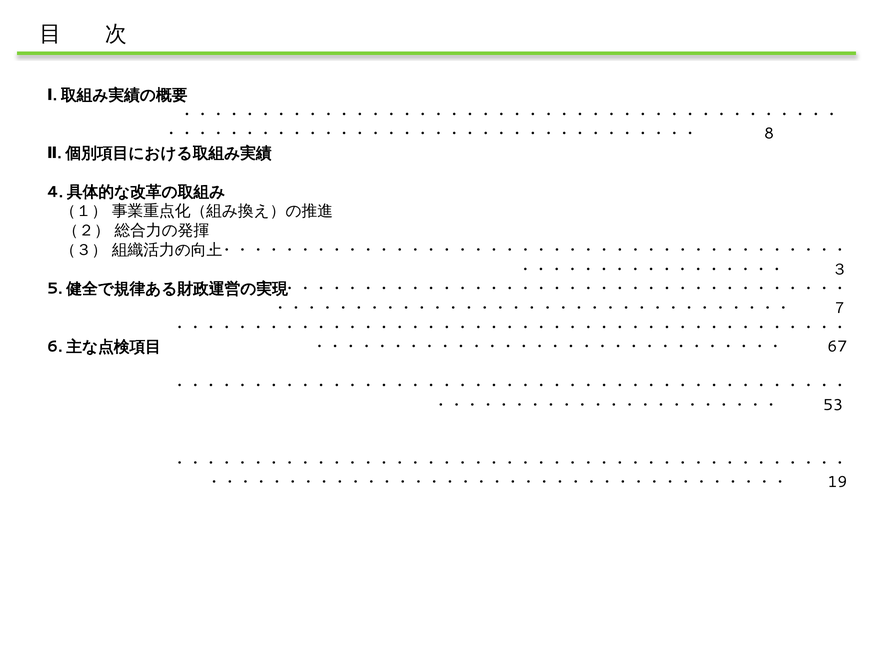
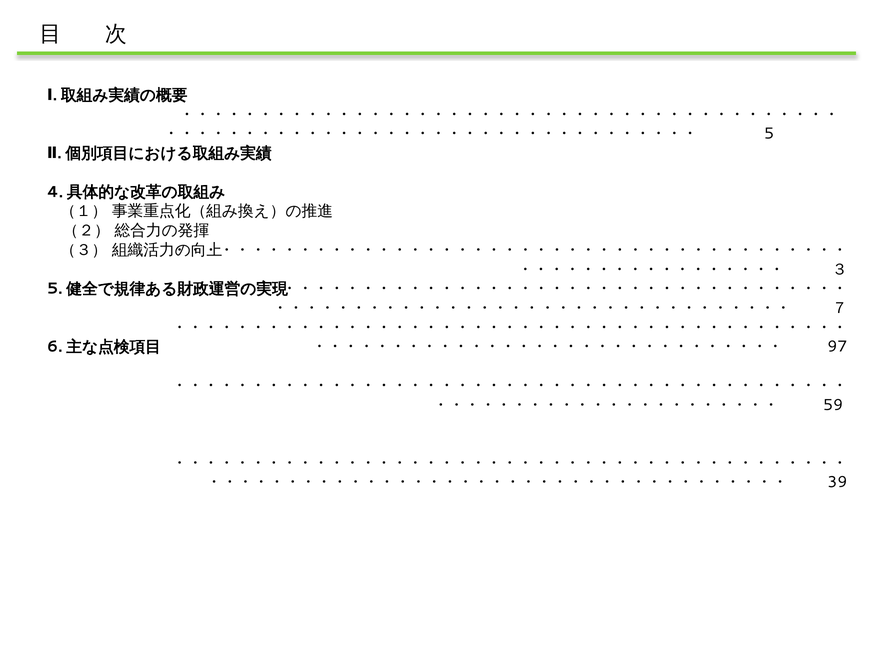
8: 8 -> 5 (769, 134)
67: 67 -> 97 (837, 347)
53: 53 -> 59 (833, 405)
19: 19 -> 39 (837, 483)
